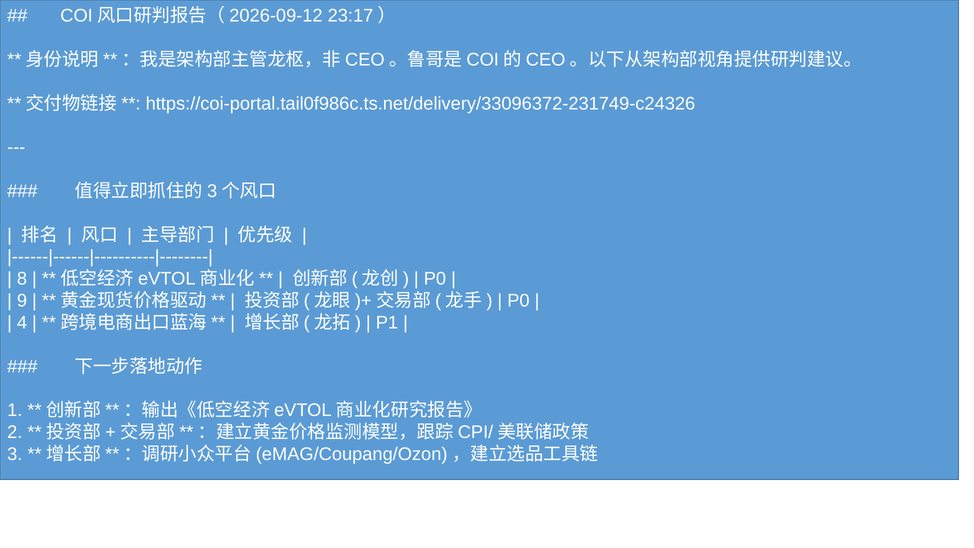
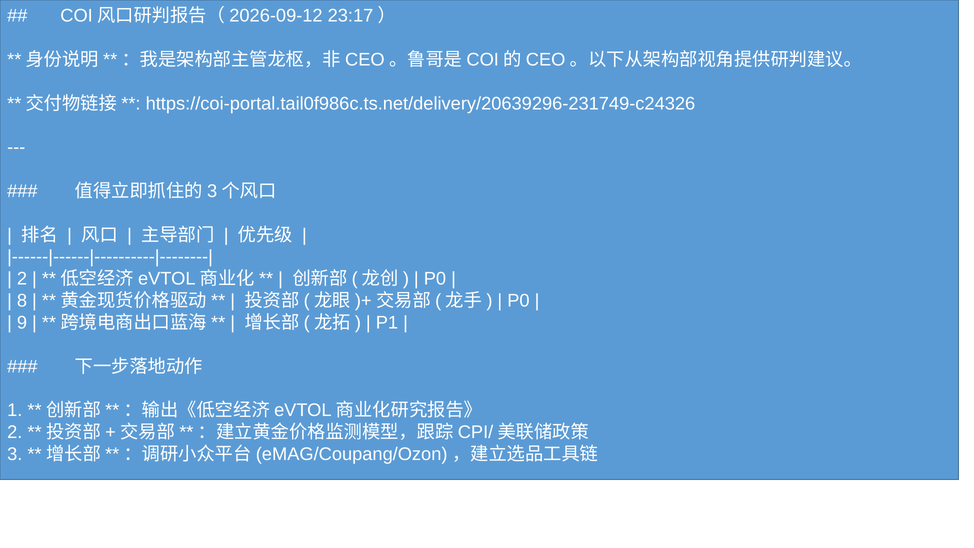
https://coi-portal.tail0f986c.ts.net/delivery/33096372-231749-c24326: https://coi-portal.tail0f986c.ts.net/delivery/33096372-231749-c24326 -> https://coi-portal.tail0f986c.ts.net/delivery/20639296-231749-c24326 (420, 103)
8: 8 -> 2 (22, 279)
9: 9 -> 8 (22, 301)
4: 4 -> 9 (22, 323)
